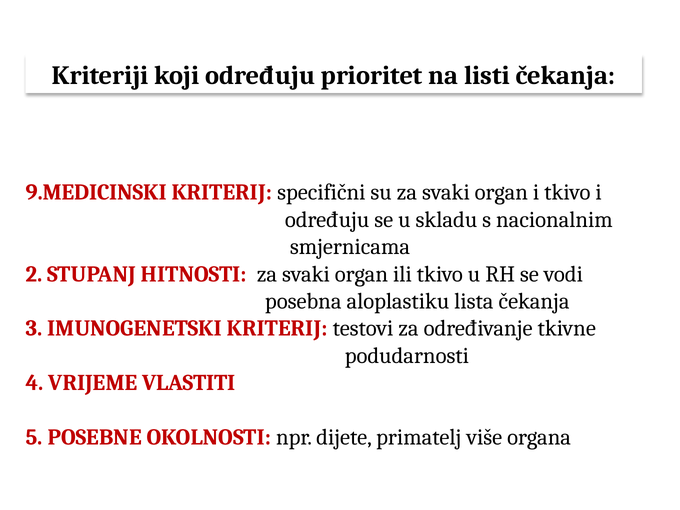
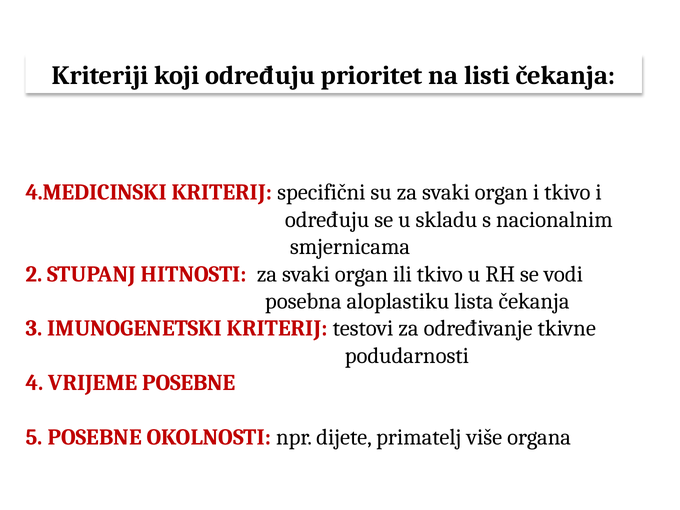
9.MEDICINSKI: 9.MEDICINSKI -> 4.MEDICINSKI (96, 192)
VRIJEME VLASTITI: VLASTITI -> POSEBNE (189, 383)
